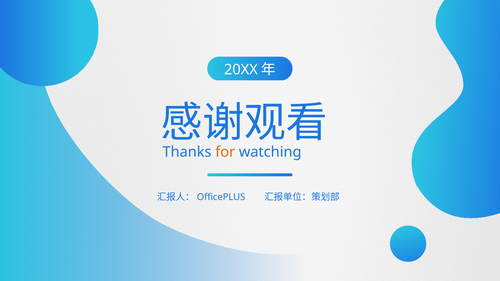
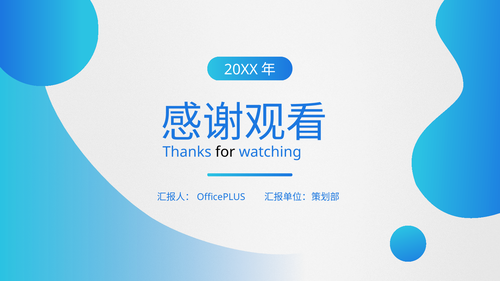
for colour: orange -> black (225, 152)
